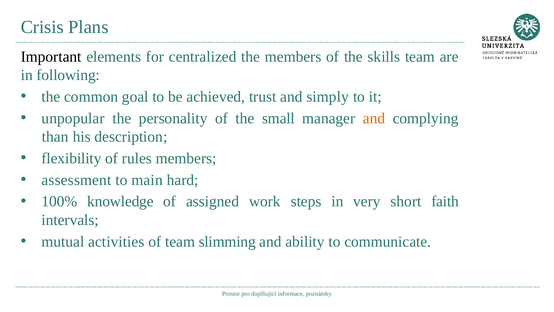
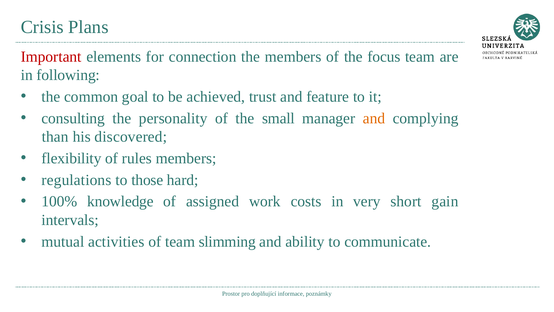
Important colour: black -> red (51, 57)
centralized: centralized -> connection (203, 57)
skills: skills -> focus (384, 57)
simply: simply -> feature (328, 97)
unpopular: unpopular -> consulting (73, 118)
description: description -> discovered (131, 137)
assessment: assessment -> regulations (77, 180)
main: main -> those (147, 180)
steps: steps -> costs (306, 201)
faith: faith -> gain (445, 201)
